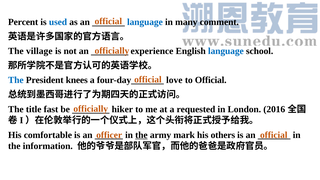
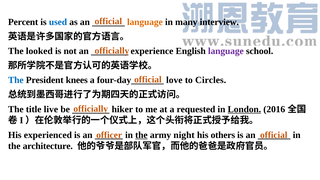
language colour: blue -> orange (145, 22)
comment: comment -> interview (219, 22)
village: village -> looked (39, 51)
language colour: blue -> purple (226, 51)
to Official: Official -> Circles (211, 80)
fast: fast -> live (51, 109)
London underline: none -> present (244, 109)
comfortable: comfortable -> experienced (48, 135)
mark: mark -> night (184, 135)
information: information -> architecture (48, 146)
